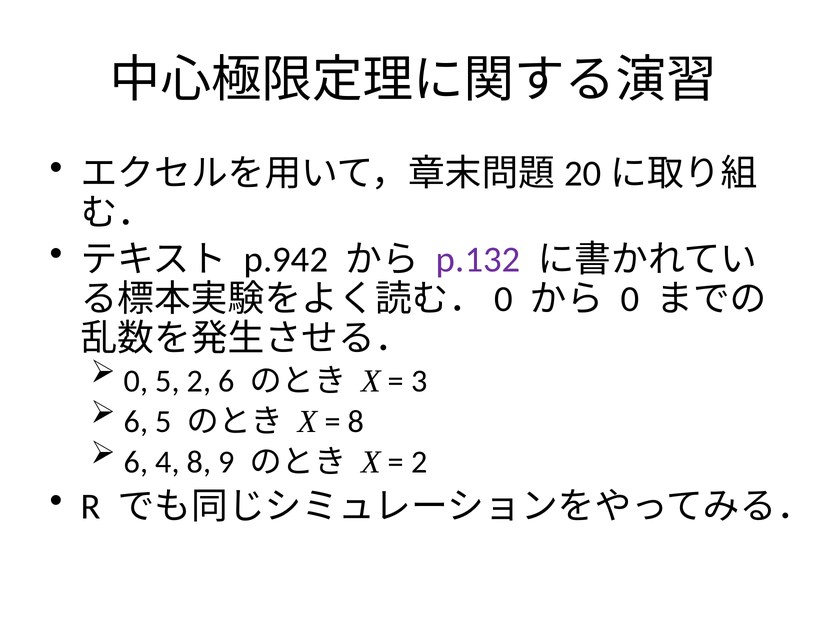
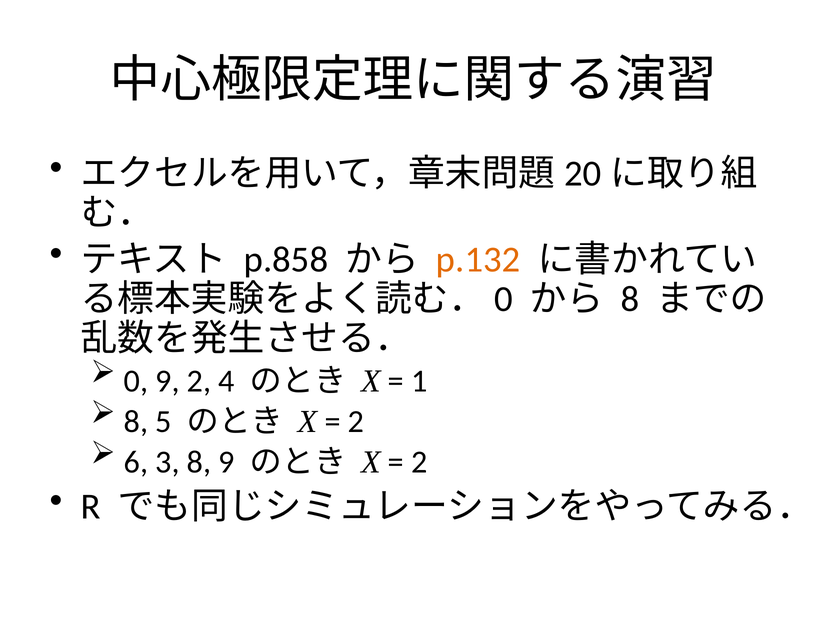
p.942: p.942 -> p.858 (286, 260)
p.132 colour: purple -> orange (478, 260)
0: 0 -> 8 (630, 299)
0 5: 5 -> 9 (168, 381)
2 6: 6 -> 4 (227, 381)
3: 3 -> 1 (419, 381)
6: 6 -> 8 (136, 422)
8: 8 -> 2 (356, 422)
4: 4 -> 3 (168, 462)
